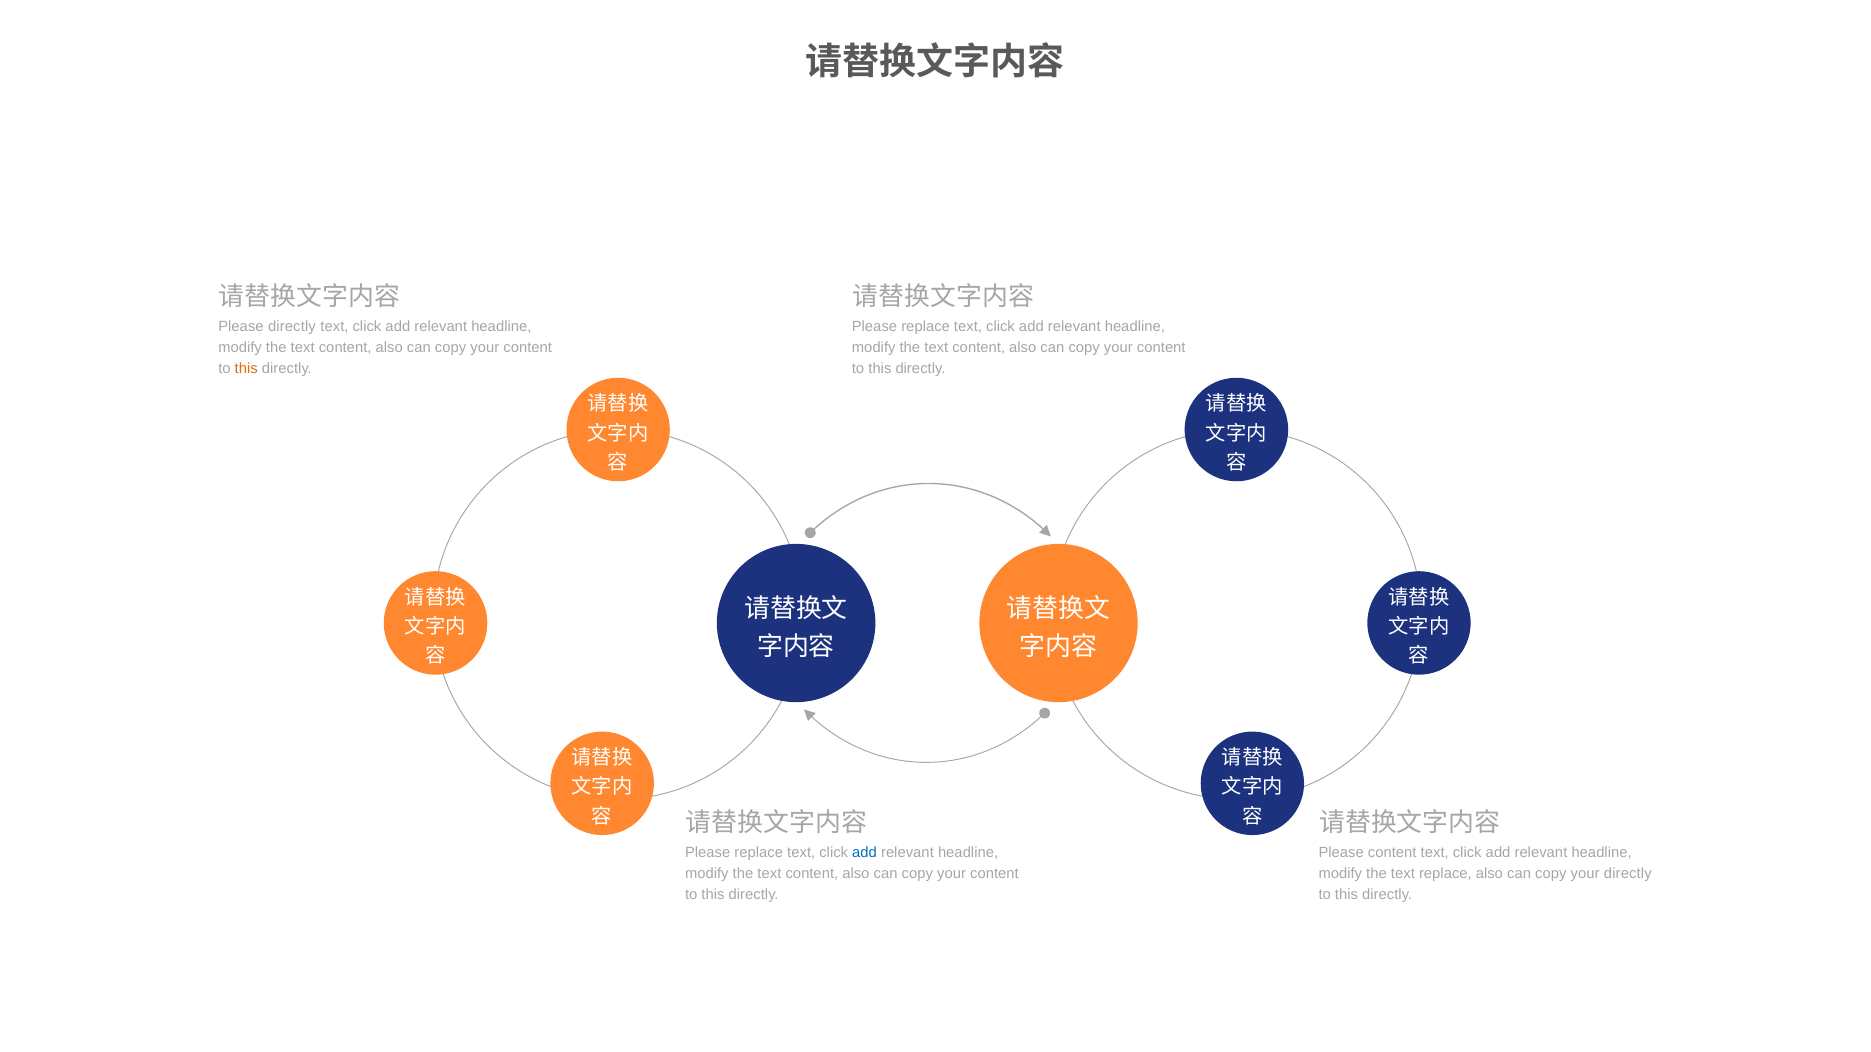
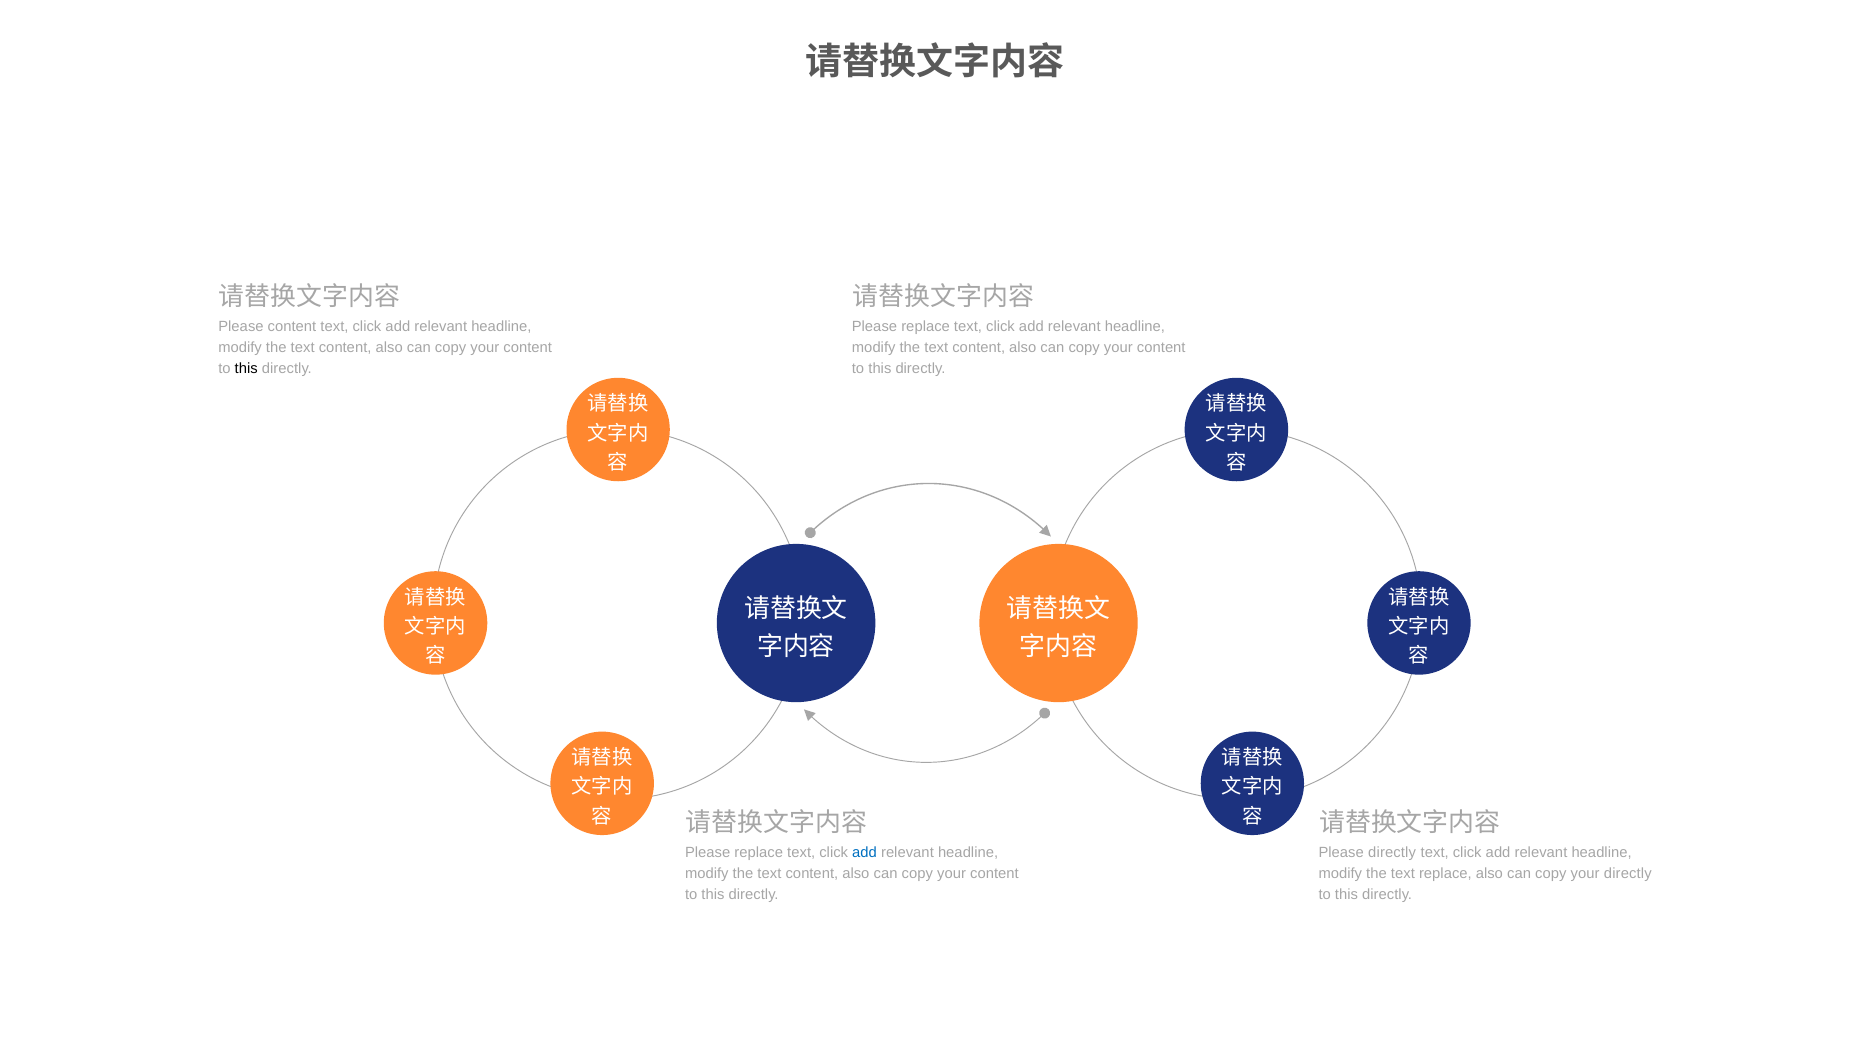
Please directly: directly -> content (292, 327)
this colour: orange -> black (246, 369)
Please content: content -> directly (1392, 852)
